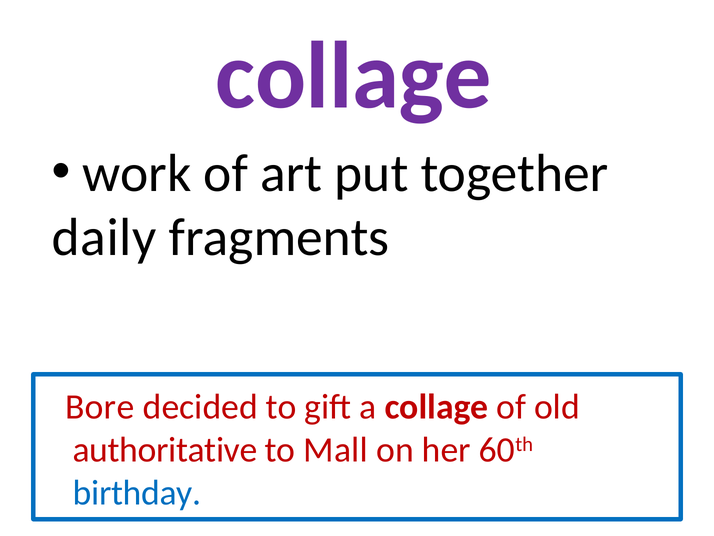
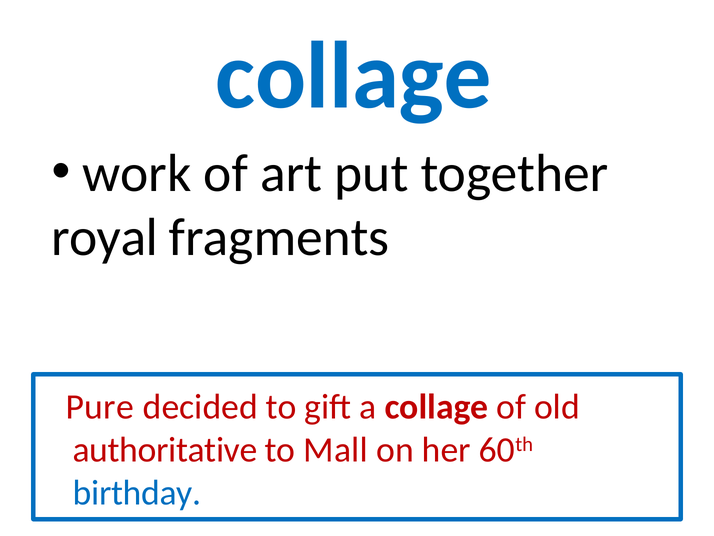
collage colour: purple -> blue (354, 76)
daily: daily -> royal (105, 238)
Bore: Bore -> Pure (100, 407)
